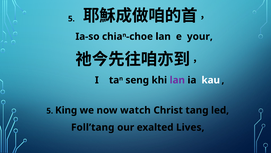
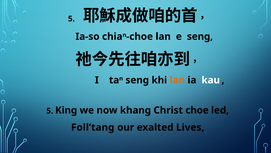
e your: your -> seng (200, 36)
lan colour: purple -> orange (177, 80)
watch: watch -> khang (136, 110)
Christ tang: tang -> choe (197, 110)
